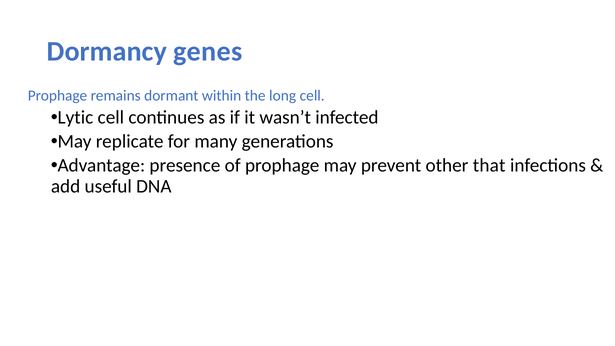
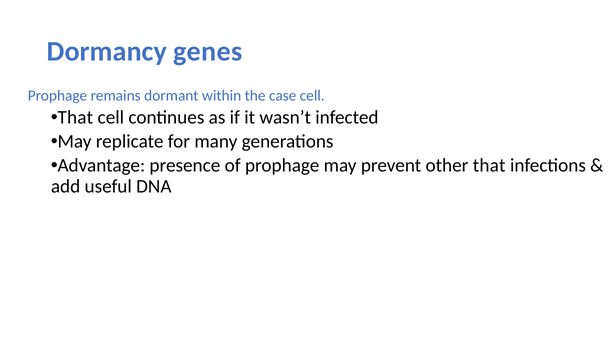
long: long -> case (283, 96)
Lytic: Lytic -> That (75, 118)
